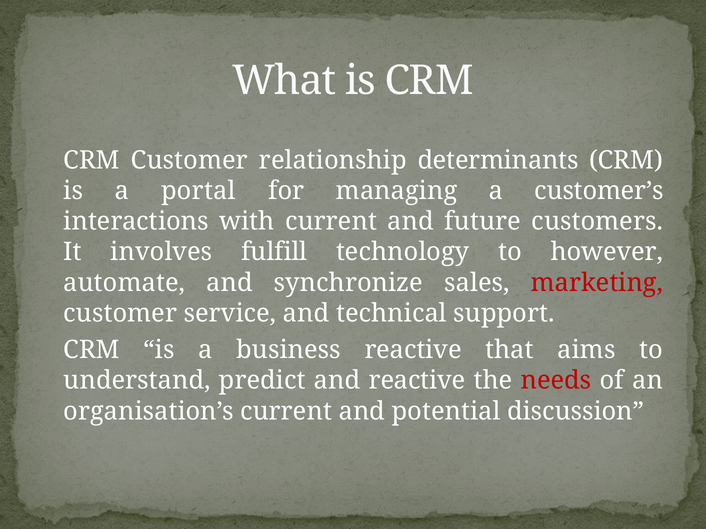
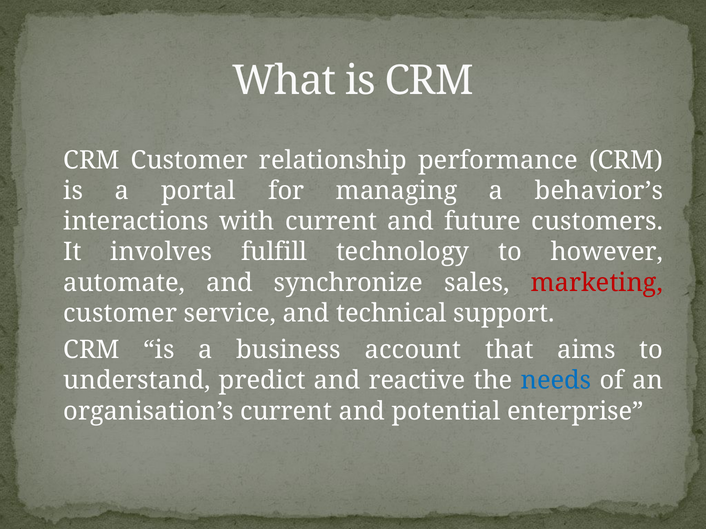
determinants: determinants -> performance (498, 160)
customer’s: customer’s -> behavior’s (599, 191)
business reactive: reactive -> account (413, 350)
needs colour: red -> blue (556, 381)
discussion: discussion -> enterprise (576, 411)
